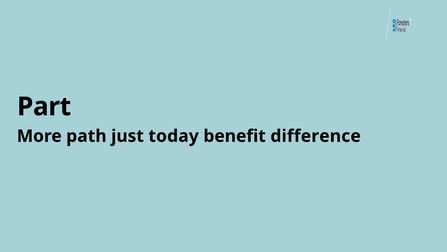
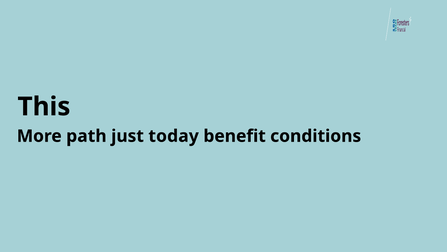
Part: Part -> This (44, 107)
difference: difference -> conditions (316, 136)
